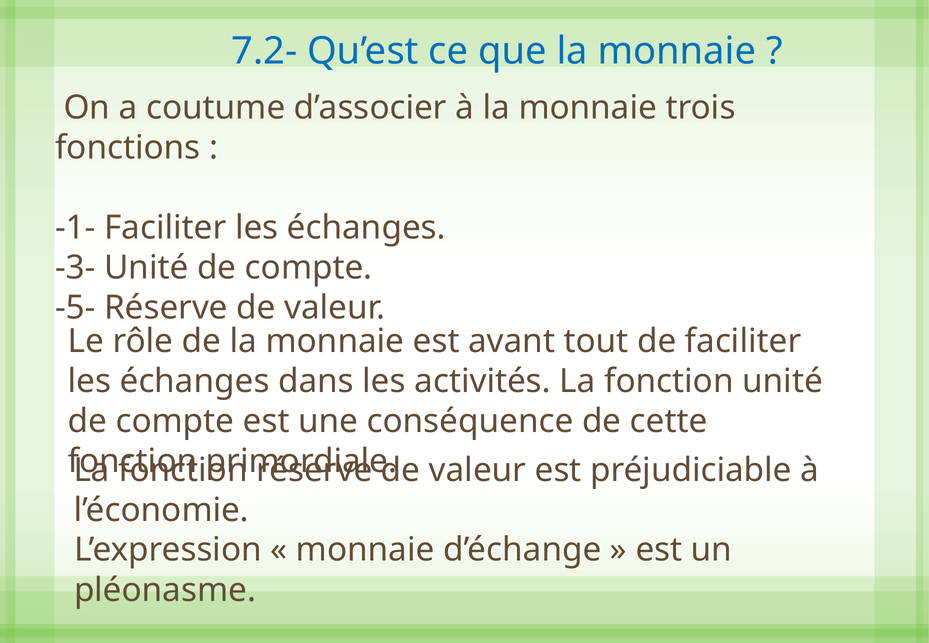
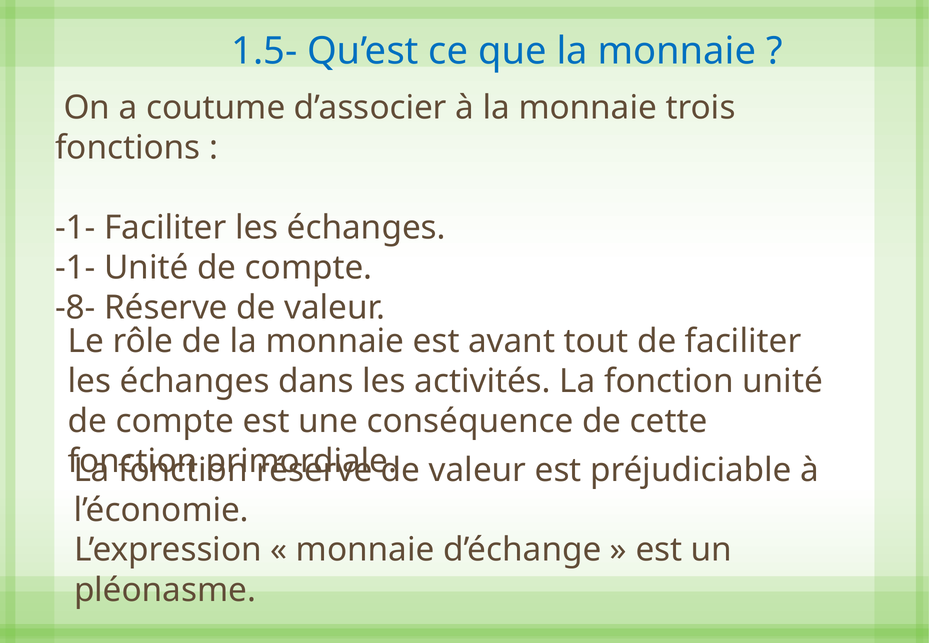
7.2-: 7.2- -> 1.5- (264, 51)
-3-: -3- -> -1- (75, 268)
-5-: -5- -> -8- (75, 308)
